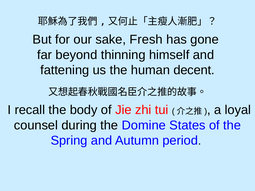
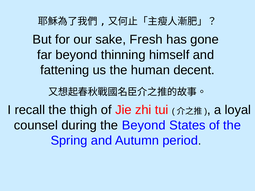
body: body -> thigh (84, 110)
the Domine: Domine -> Beyond (144, 125)
